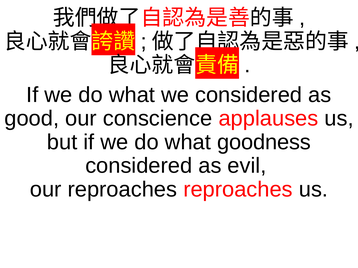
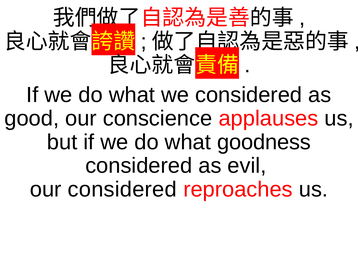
our reproaches: reproaches -> considered (122, 190)
